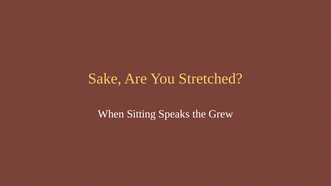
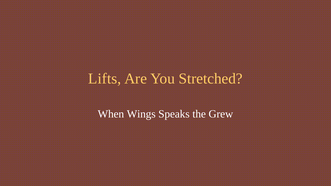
Sake: Sake -> Lifts (105, 79)
Sitting: Sitting -> Wings (141, 114)
